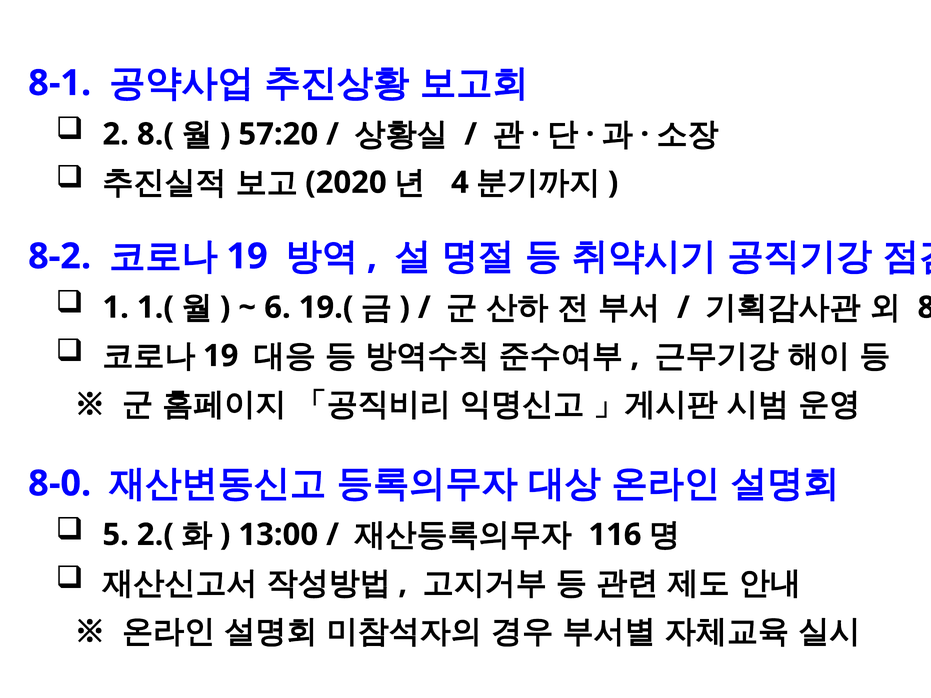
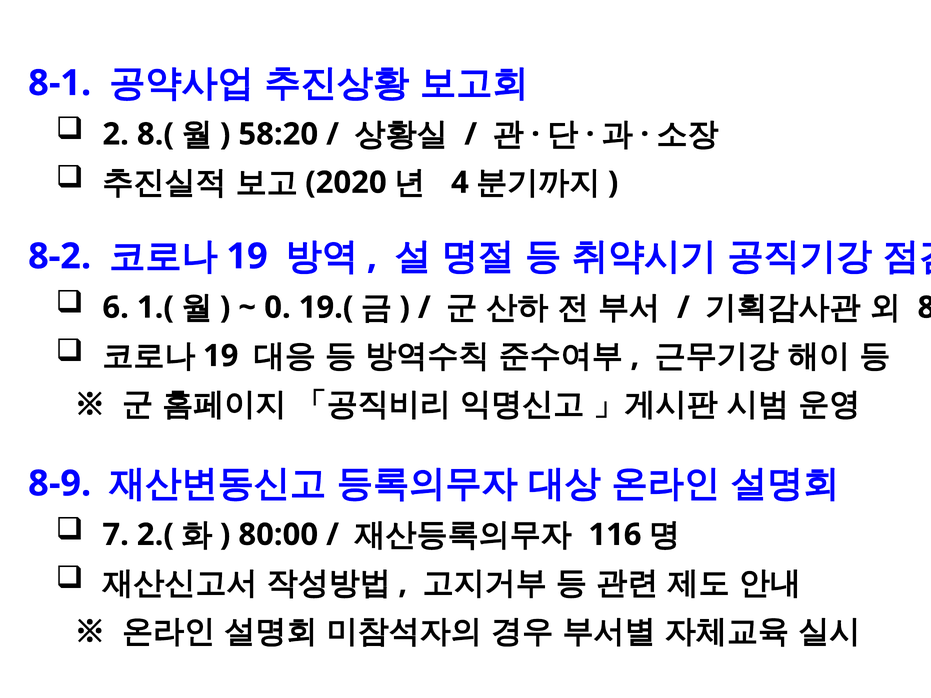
57:20: 57:20 -> 58:20 (278, 134)
1: 1 -> 6 (116, 308)
6: 6 -> 0 (277, 308)
8-0: 8-0 -> 8-9 (60, 484)
5: 5 -> 7 (116, 535)
13:00: 13:00 -> 80:00 (278, 535)
